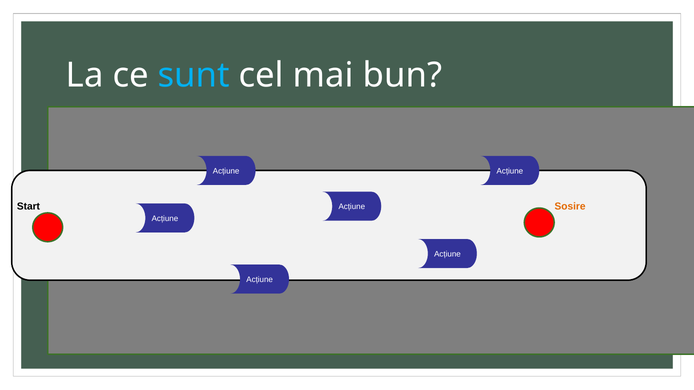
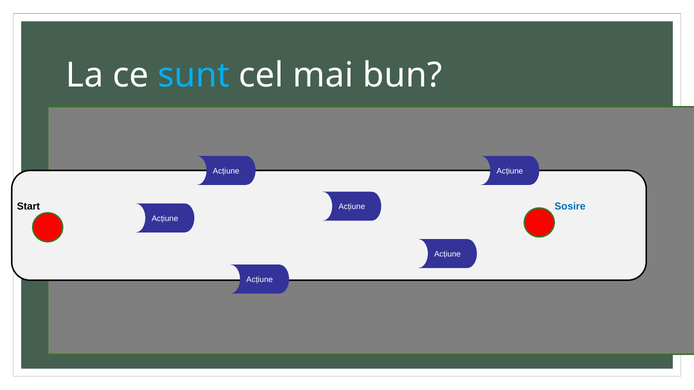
Sosire colour: orange -> blue (570, 206)
